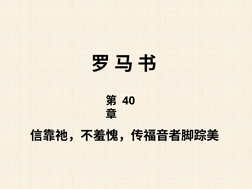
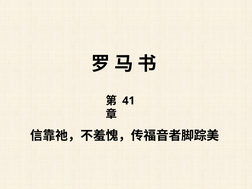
40: 40 -> 41 (129, 101)
